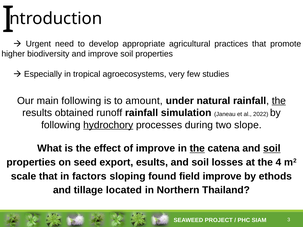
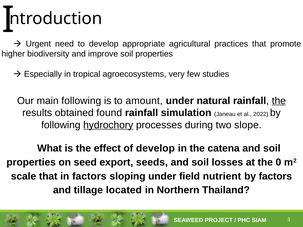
runoff: runoff -> found (109, 113)
of improve: improve -> develop (155, 149)
the underline: present -> none (197, 149)
soil underline: present -> none (272, 149)
esults: esults -> seeds (152, 162)
4: 4 -> 0 (278, 162)
sloping found: found -> under (162, 176)
field improve: improve -> nutrient (222, 176)
by ethods: ethods -> factors (275, 176)
